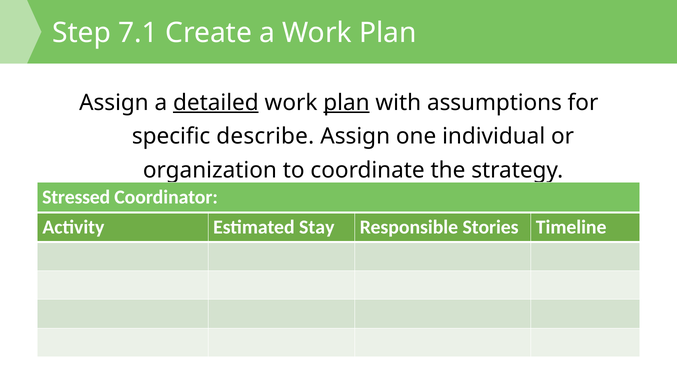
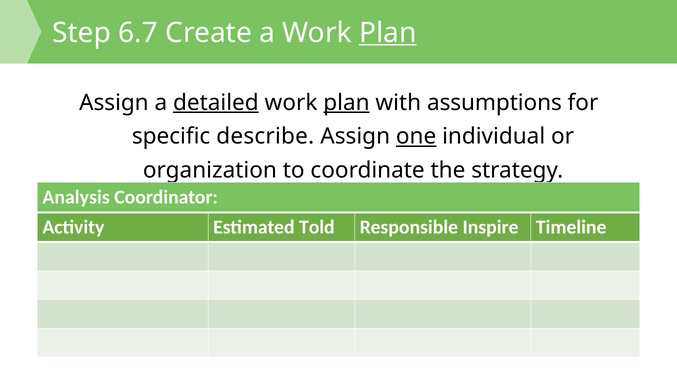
7.1: 7.1 -> 6.7 (138, 33)
Plan underline: none -> present (388, 33)
one underline: none -> present (416, 136)
Stressed: Stressed -> Analysis (76, 197)
Stay: Stay -> Told (317, 227)
Stories: Stories -> Inspire (491, 227)
